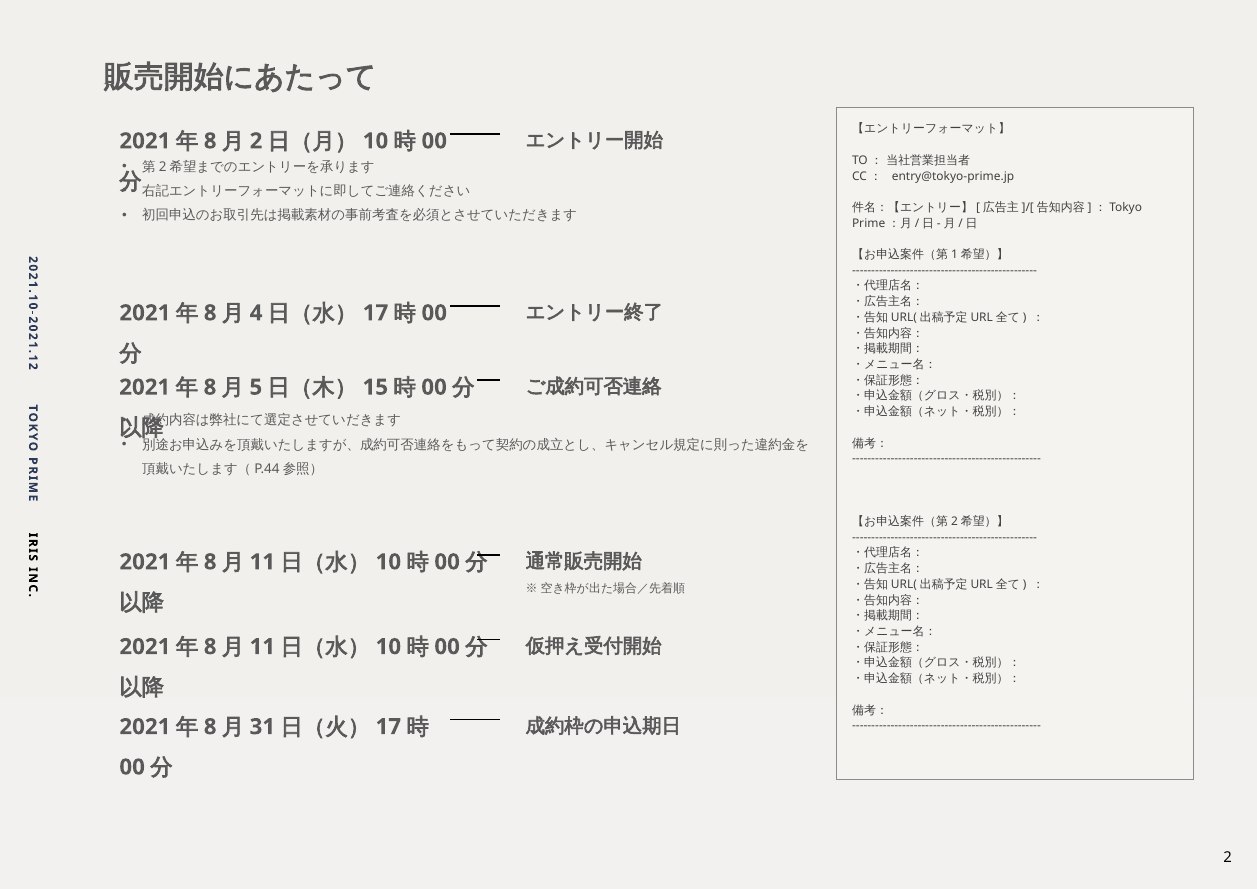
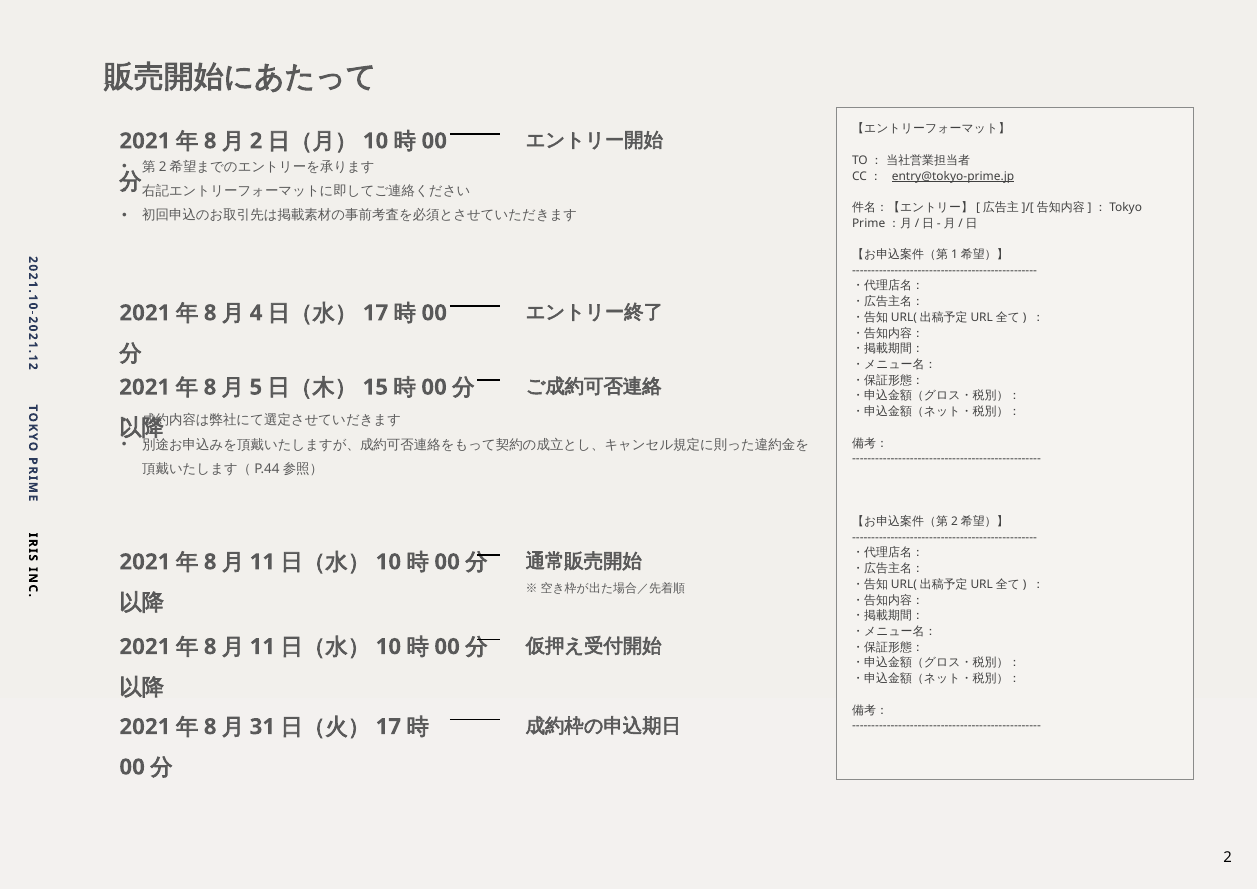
entry@tokyo-prime.jp underline: none -> present (953, 176)
